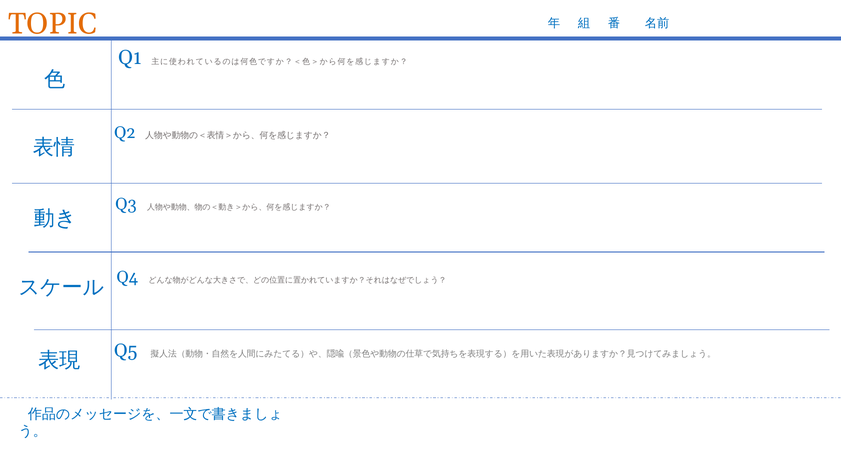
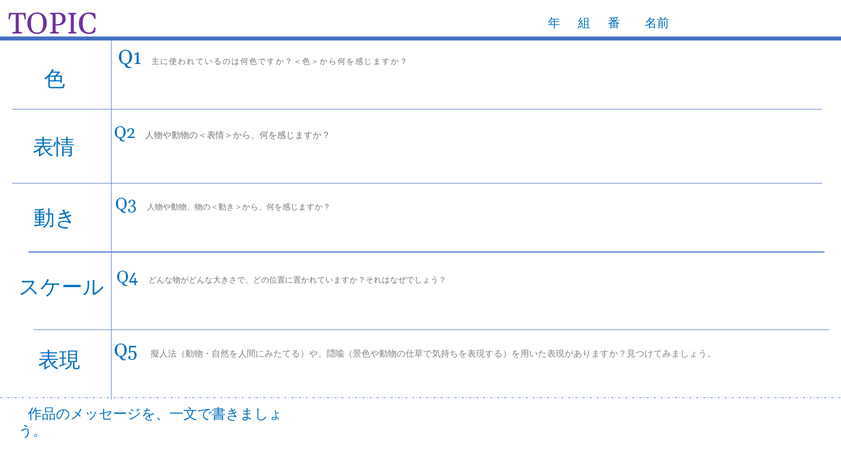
TOPIC colour: orange -> purple (53, 24)
